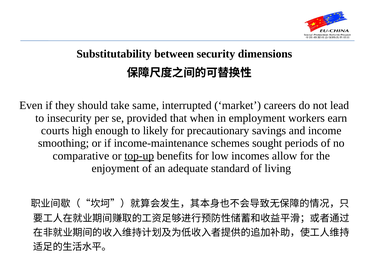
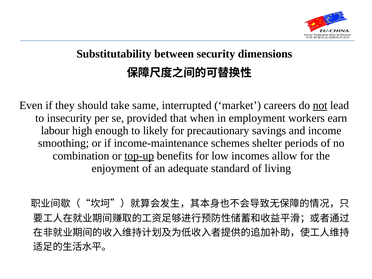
not underline: none -> present (320, 105)
courts: courts -> labour (55, 131)
sought: sought -> shelter (267, 143)
comparative: comparative -> combination (81, 156)
